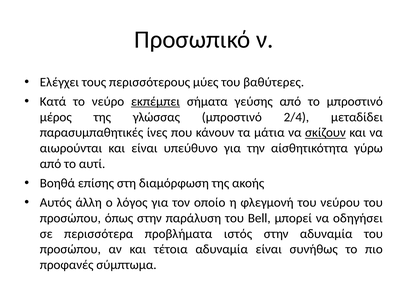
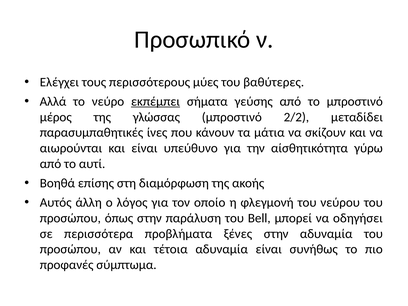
Κατά: Κατά -> Αλλά (53, 101)
2/4: 2/4 -> 2/2 (296, 117)
σκίζουν underline: present -> none (325, 133)
ιστός: ιστός -> ξένες (238, 234)
